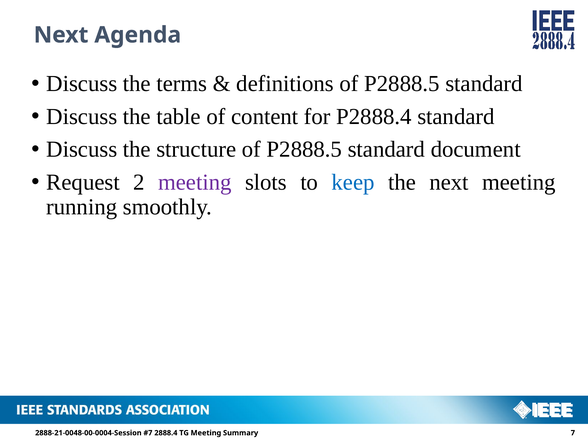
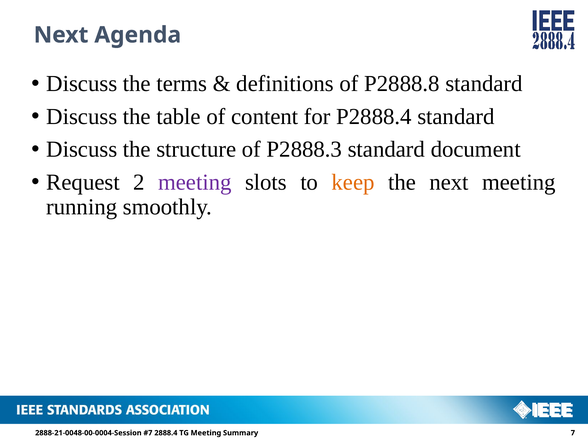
definitions of P2888.5: P2888.5 -> P2888.8 (402, 84)
structure of P2888.5: P2888.5 -> P2888.3 (304, 149)
keep colour: blue -> orange (353, 182)
